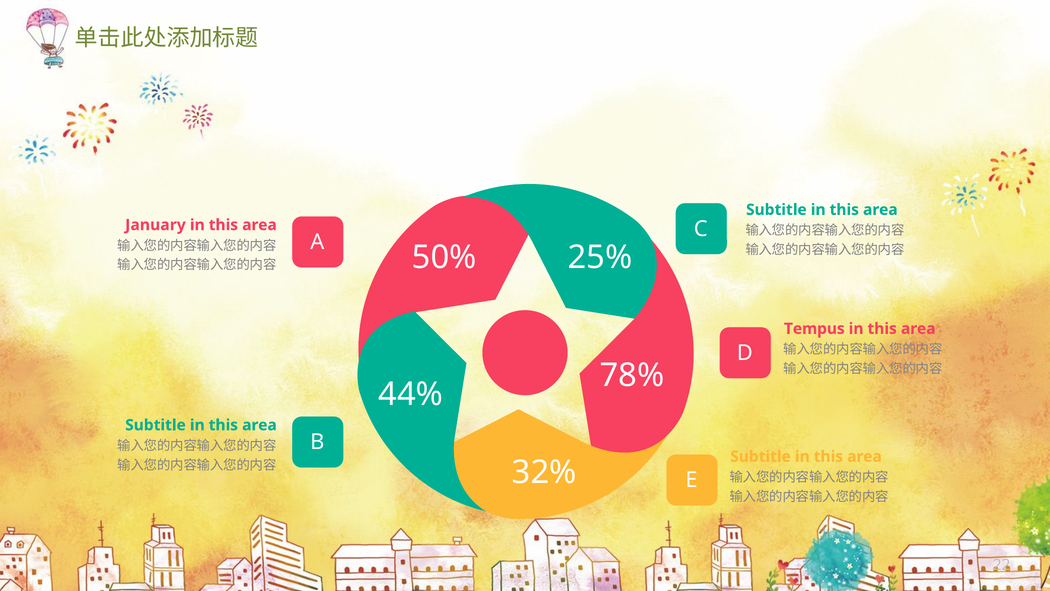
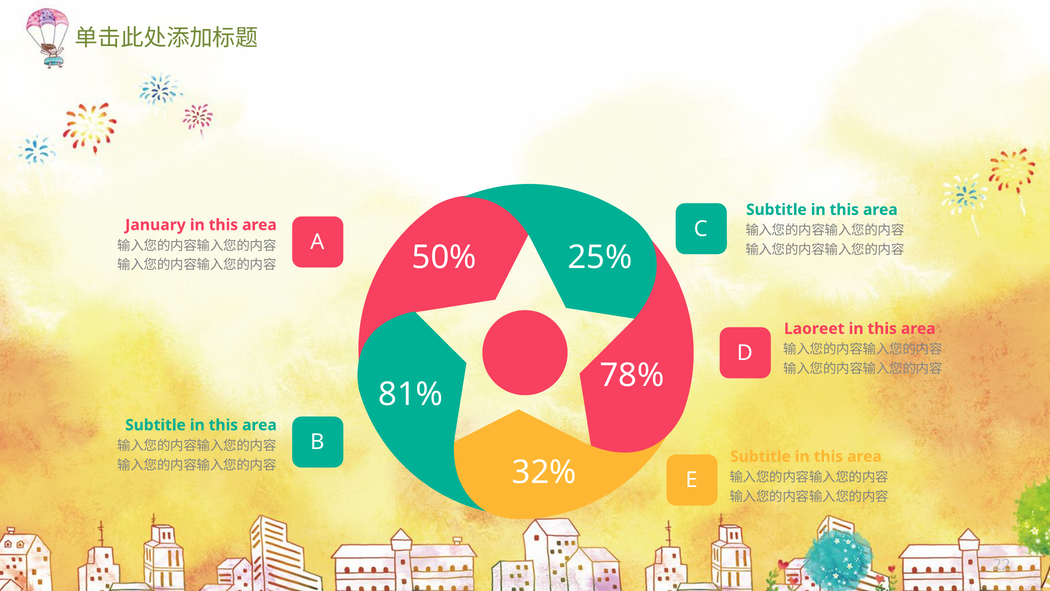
Tempus: Tempus -> Laoreet (814, 329)
44%: 44% -> 81% (411, 394)
